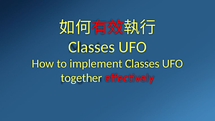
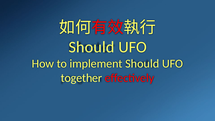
Classes: Classes -> Should (91, 47)
implement Classes: Classes -> Should (142, 64)
